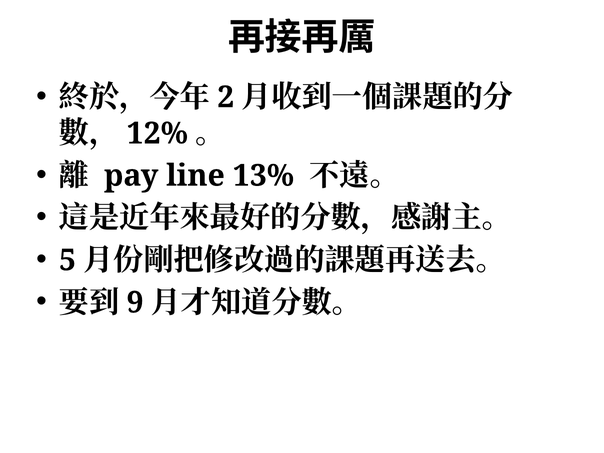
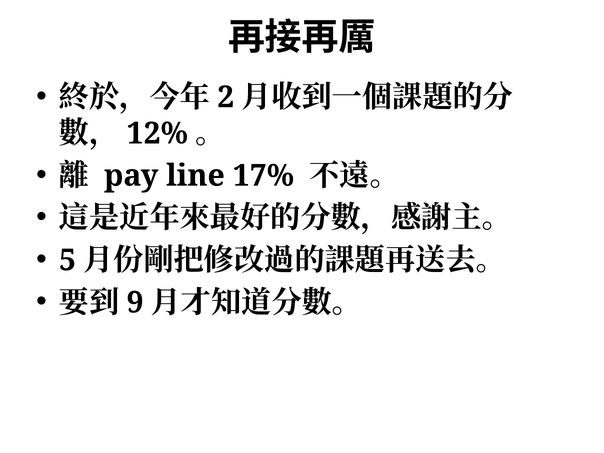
13%: 13% -> 17% (263, 176)
